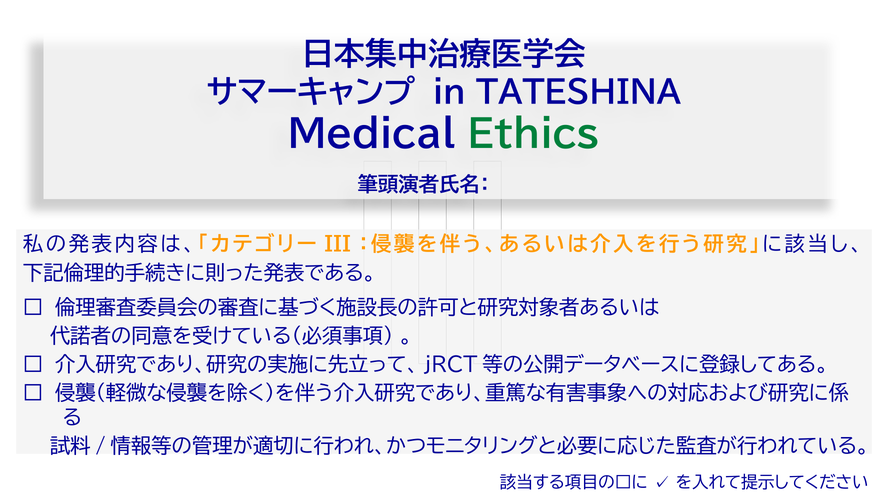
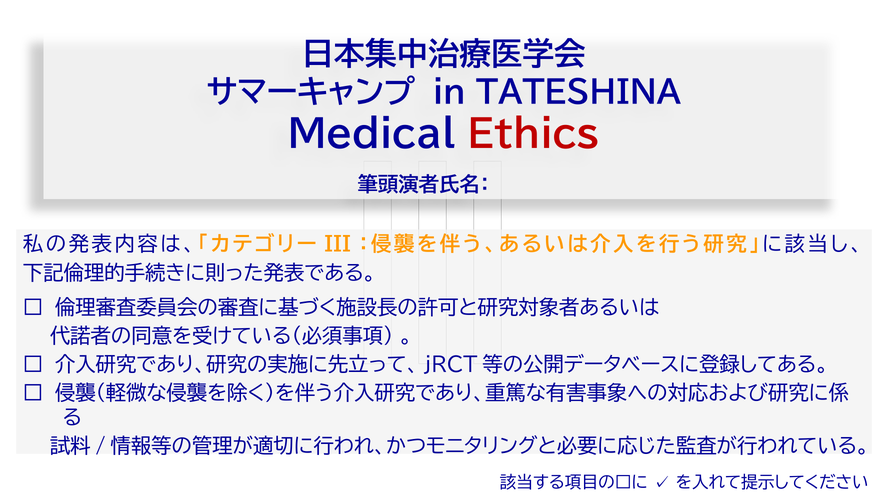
Ethics colour: green -> red (534, 135)
